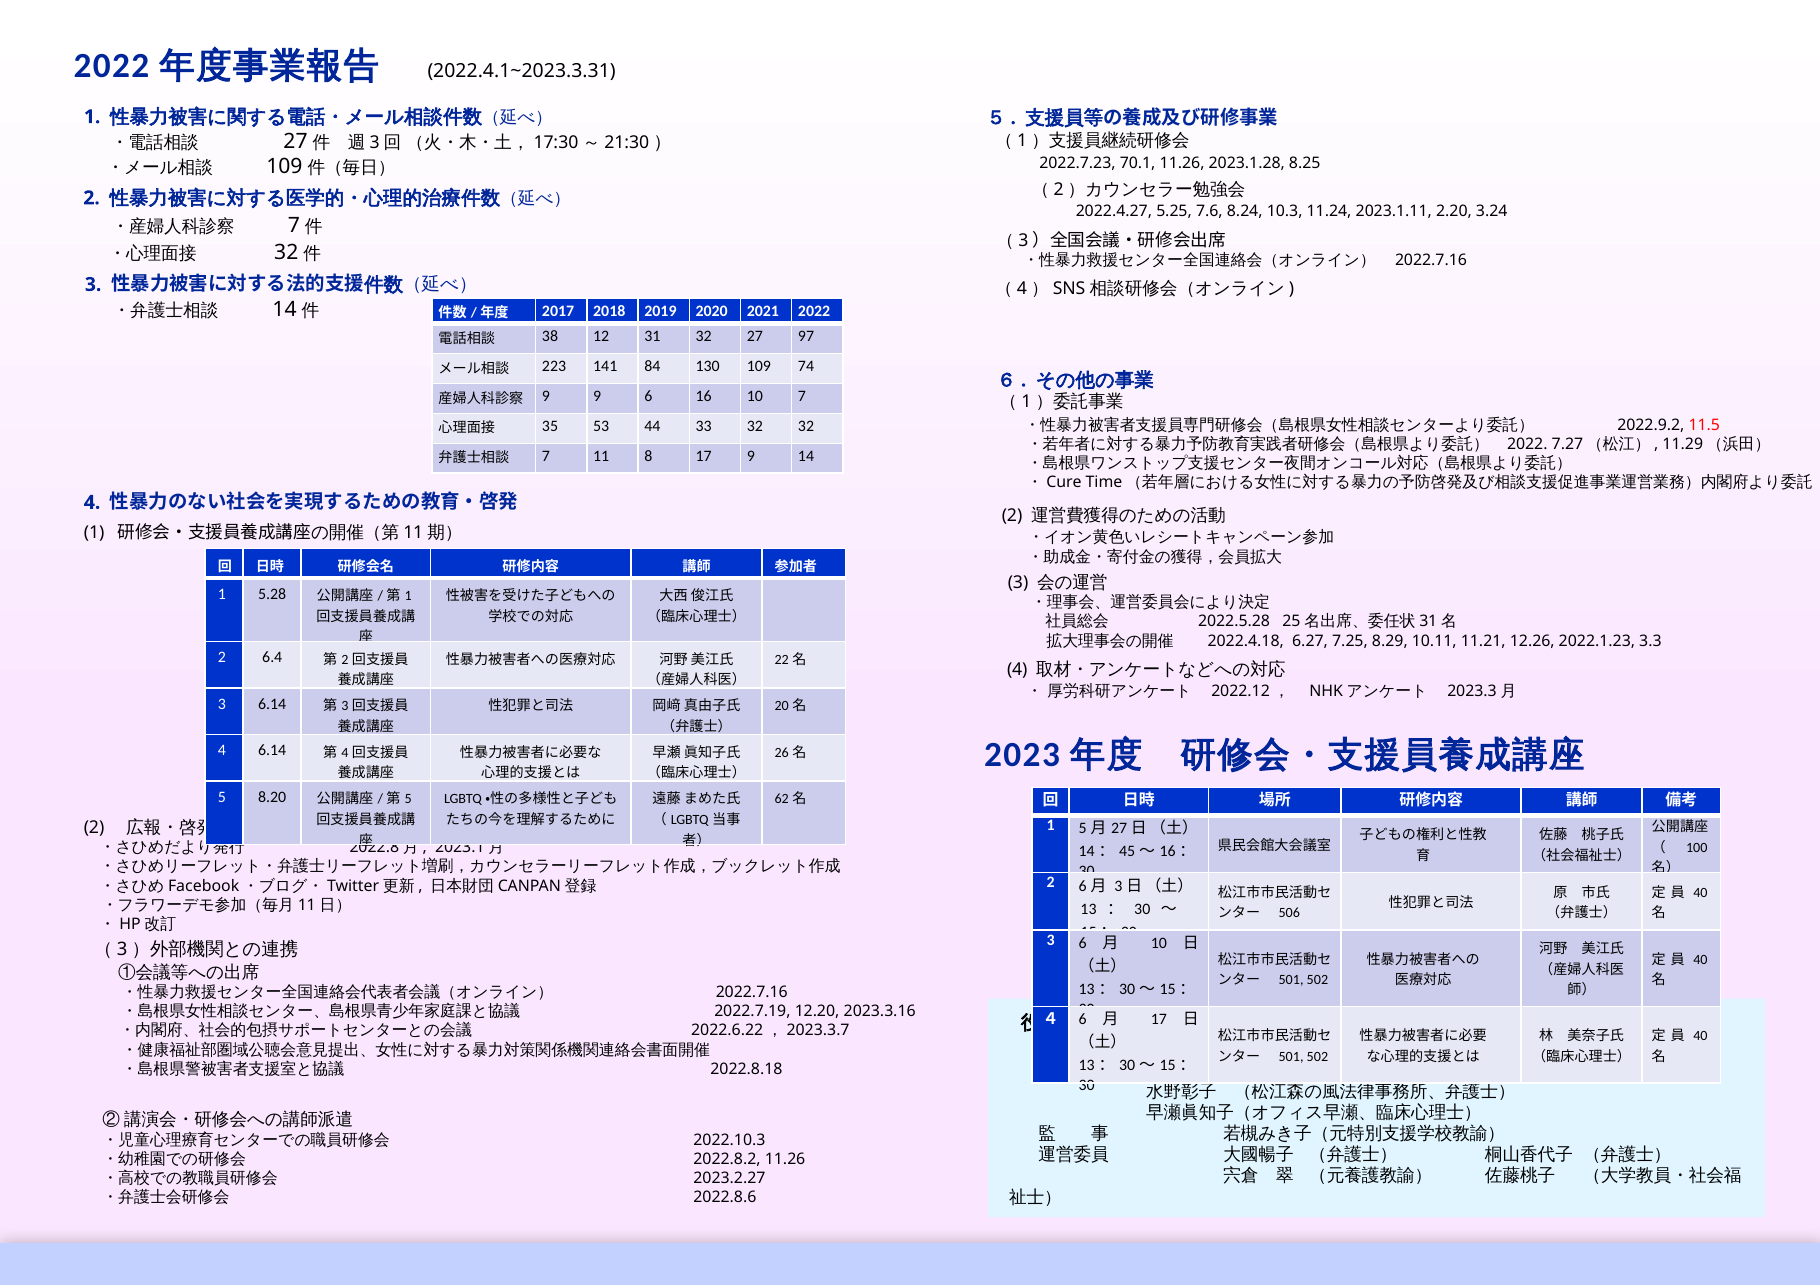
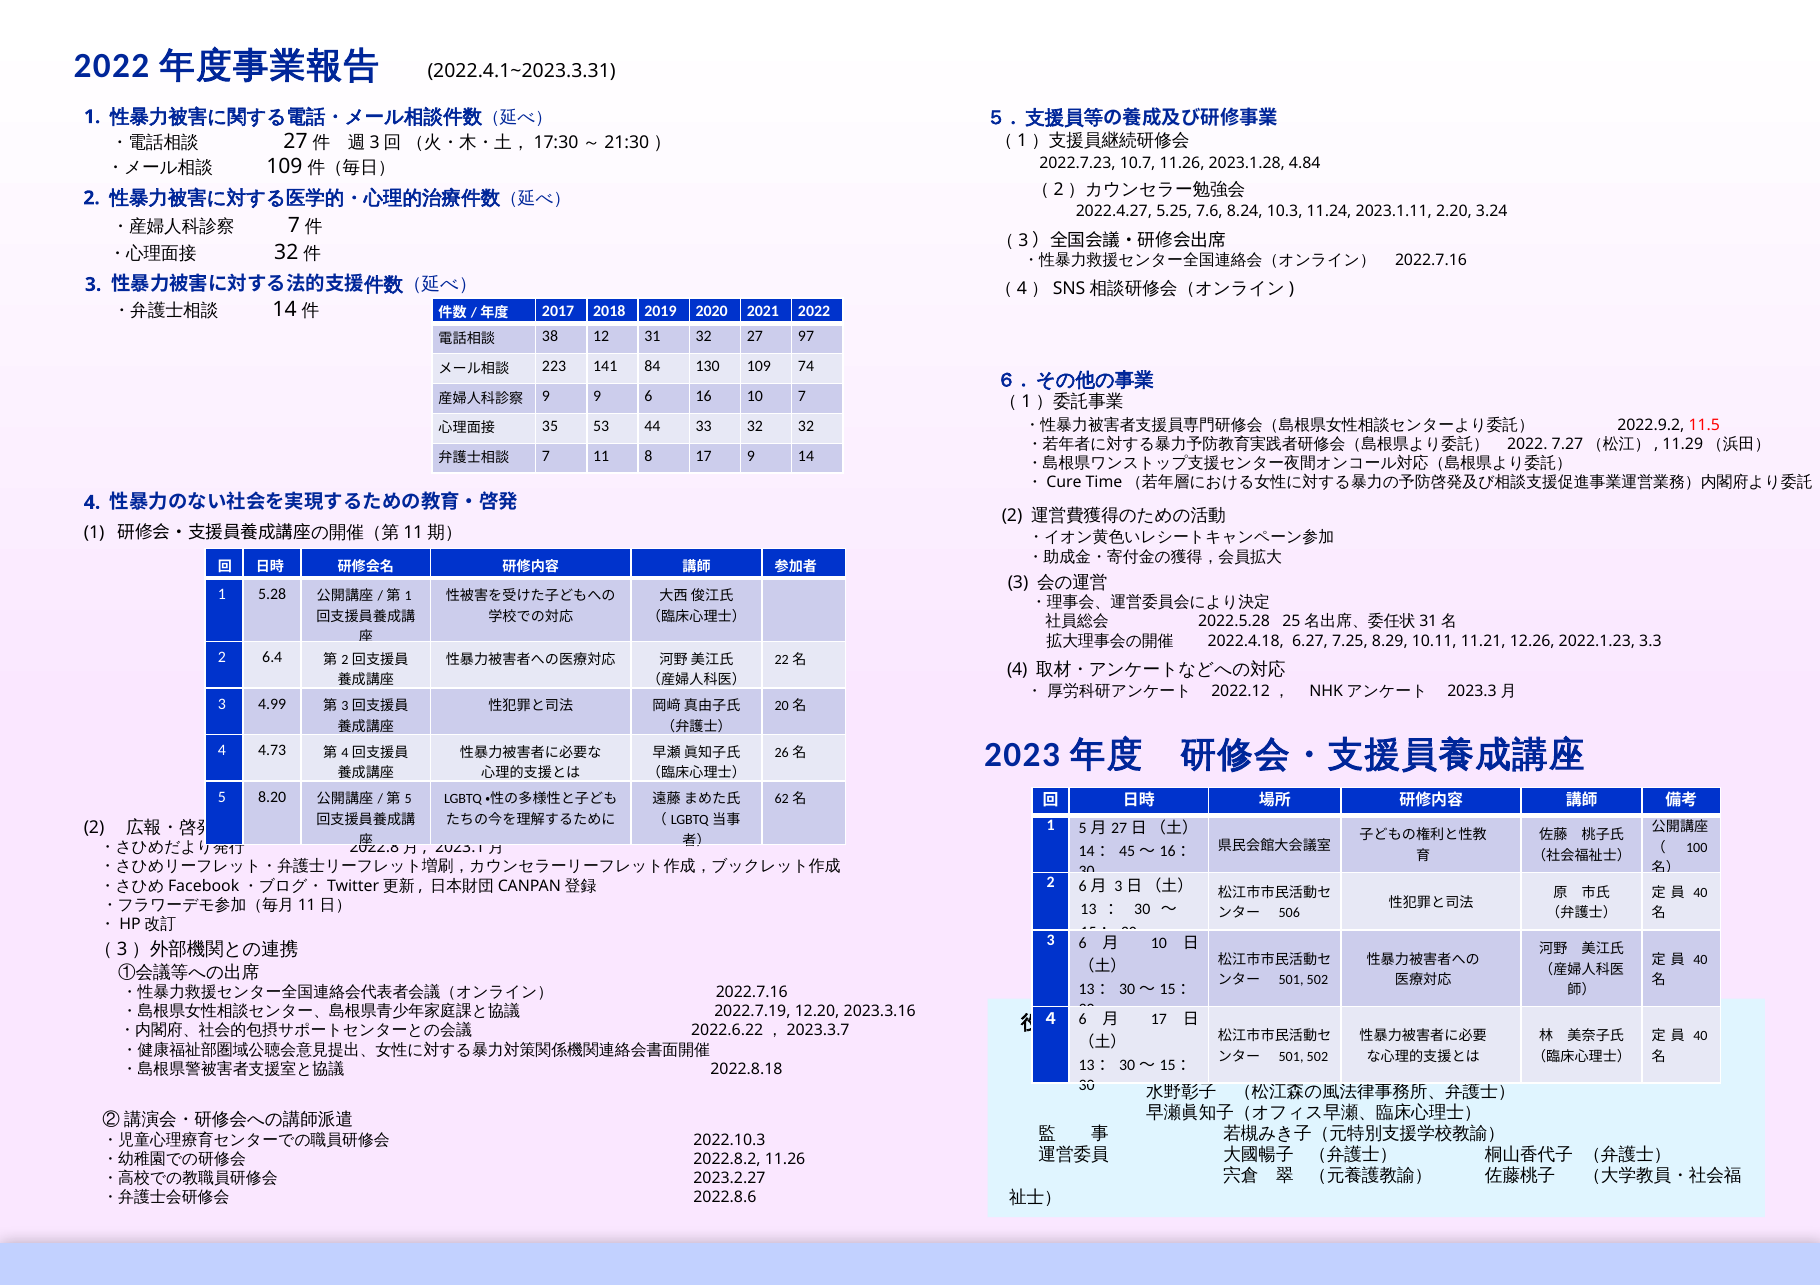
70.1: 70.1 -> 10.7 (1138, 163)
8.25: 8.25 -> 4.84 (1305, 163)
3 6.14: 6.14 -> 4.99 (272, 704)
4 6.14: 6.14 -> 4.73 (272, 751)
